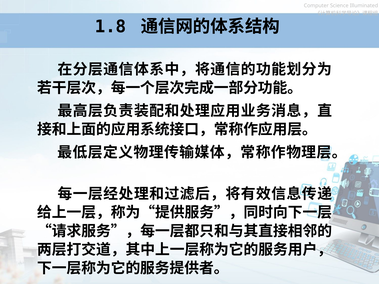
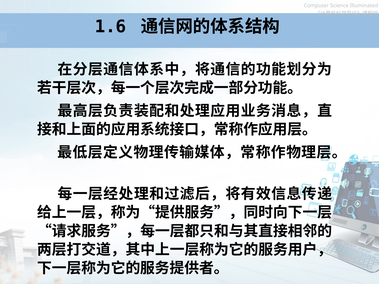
1.8: 1.8 -> 1.6 (111, 27)
